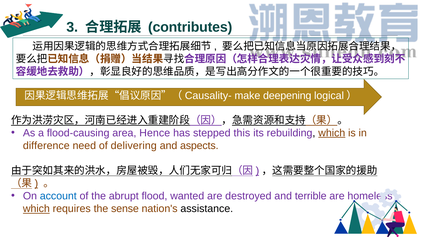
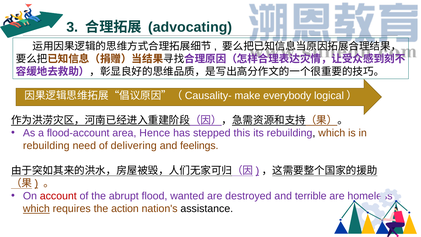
contributes: contributes -> advocating (190, 27)
deepening: deepening -> everybody (287, 96)
flood-causing: flood-causing -> flood-account (78, 133)
which underline: present -> none (332, 133)
difference: difference -> rebuilding (46, 145)
aspects: aspects -> feelings (199, 145)
account colour: blue -> red (58, 196)
sense: sense -> action (125, 209)
